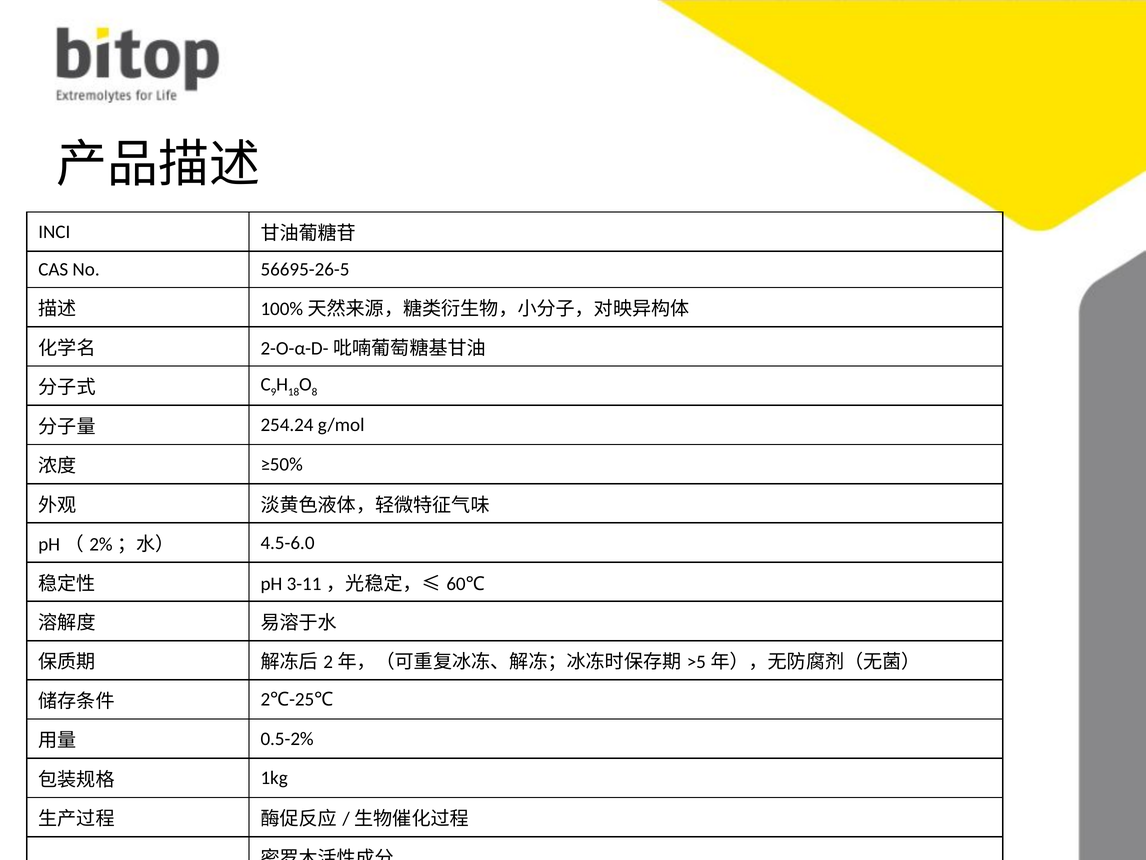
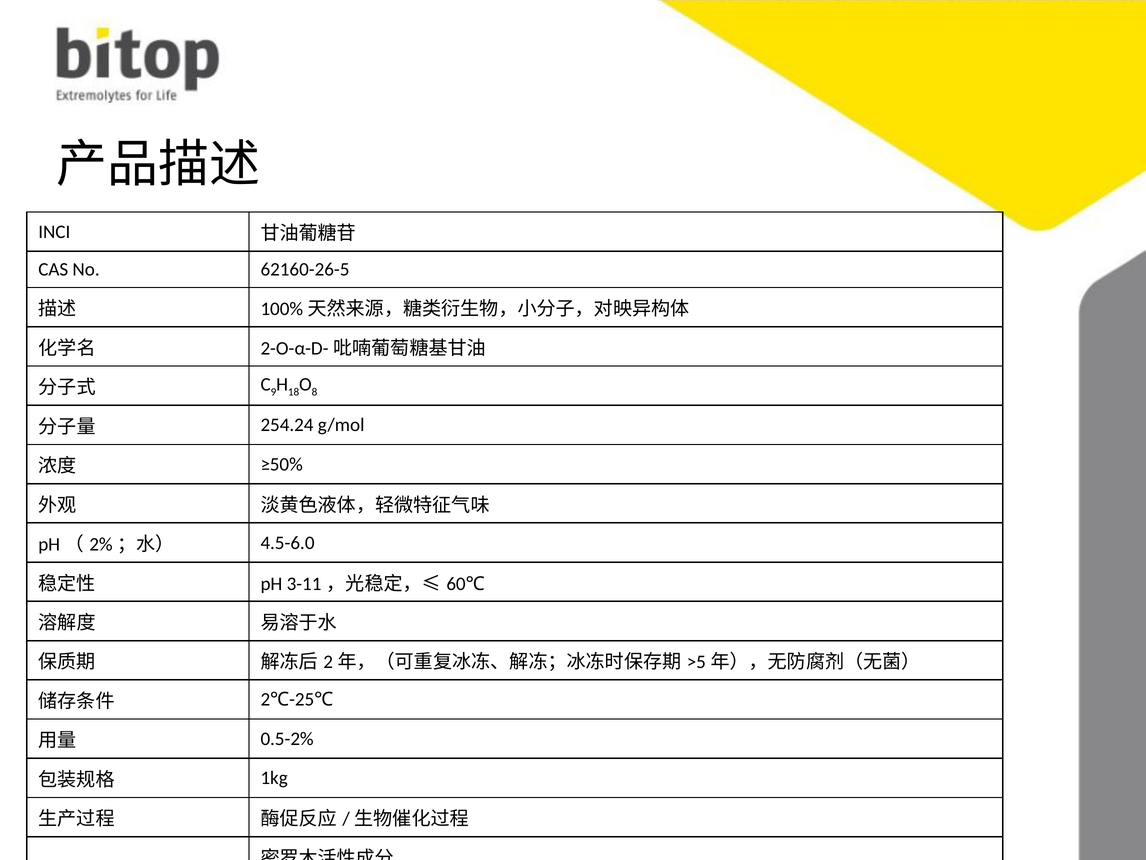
56695-26-5: 56695-26-5 -> 62160-26-5 (305, 269)
